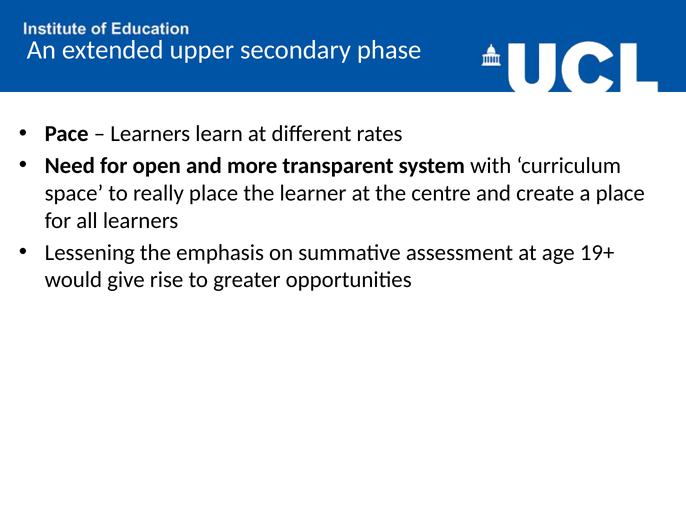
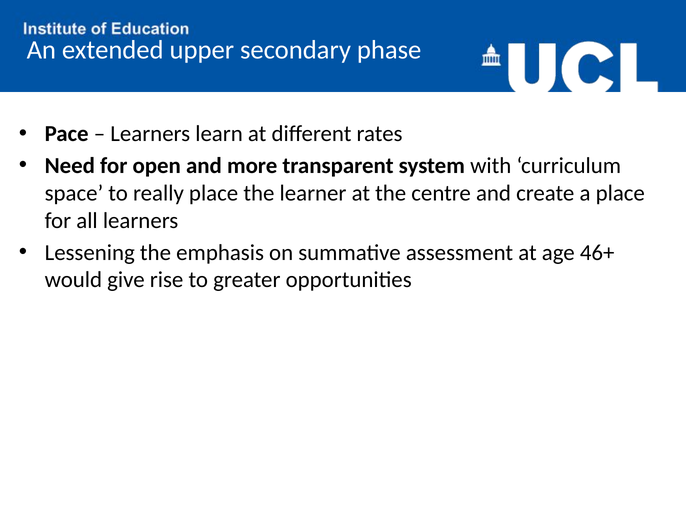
19+: 19+ -> 46+ (597, 253)
